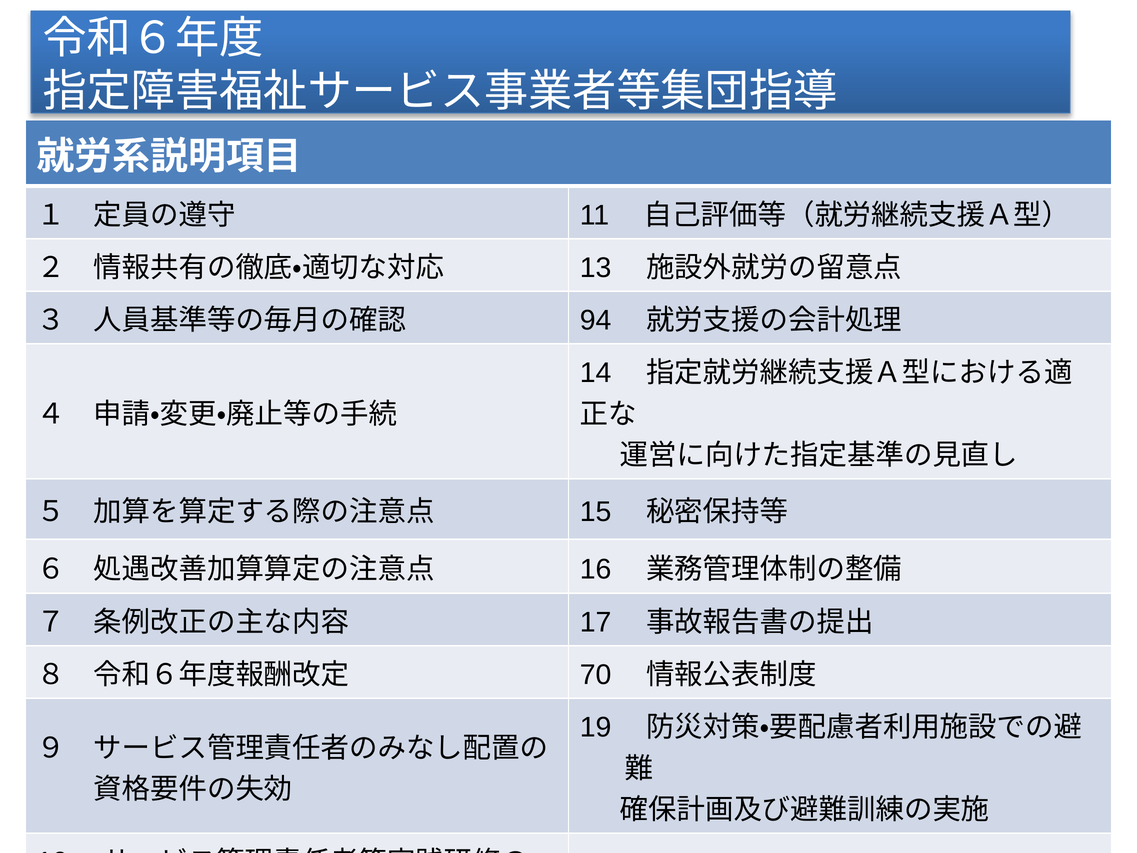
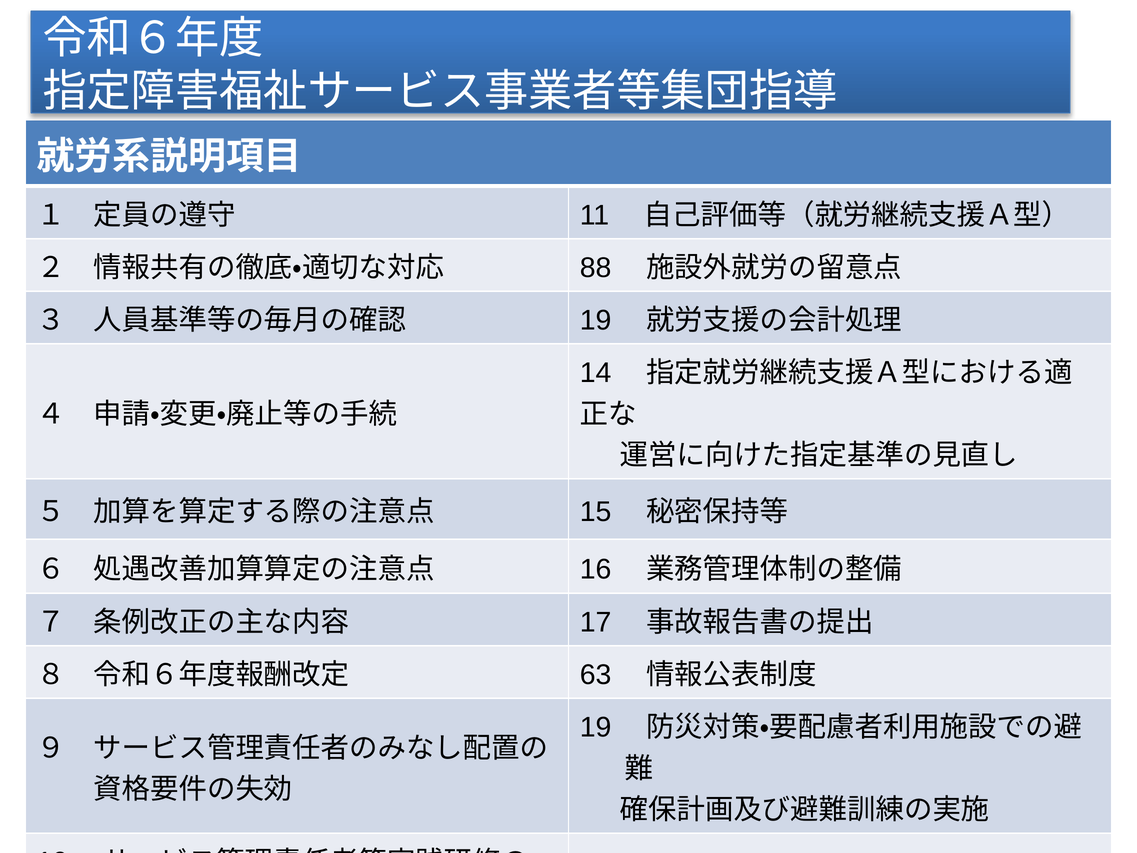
13: 13 -> 88 (596, 268)
94: 94 -> 19 (596, 320)
70: 70 -> 63 (596, 675)
